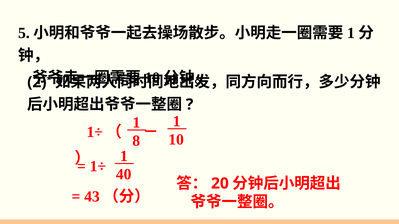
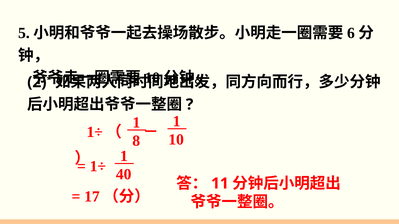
1: 1 -> 6 (351, 33)
20: 20 -> 11 (220, 184)
43: 43 -> 17 (92, 197)
